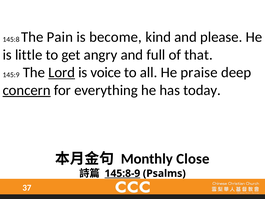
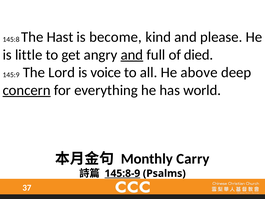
Pain: Pain -> Hast (60, 37)
and underline: none -> present (132, 55)
that: that -> died (199, 55)
Lord underline: present -> none (62, 72)
praise: praise -> above (199, 72)
today: today -> world (202, 90)
Close: Close -> Carry (193, 159)
